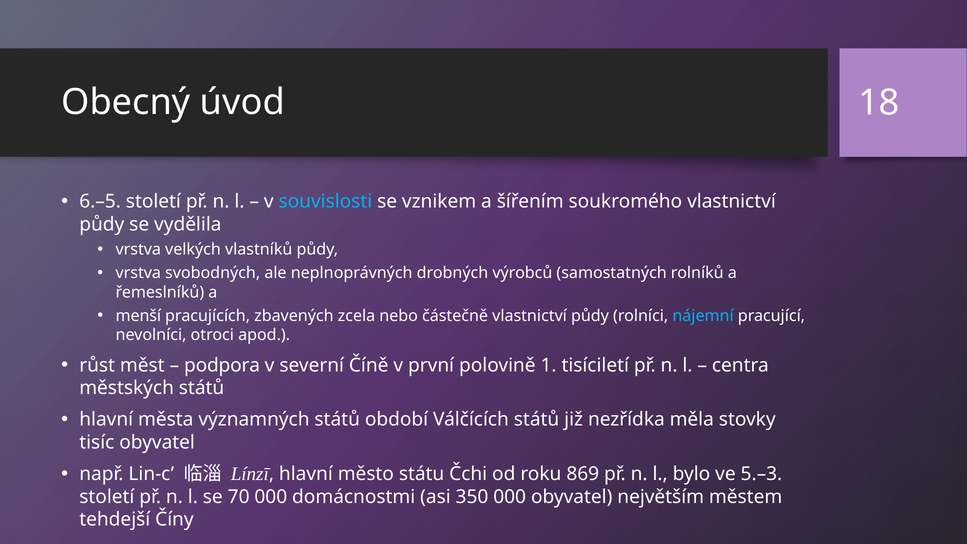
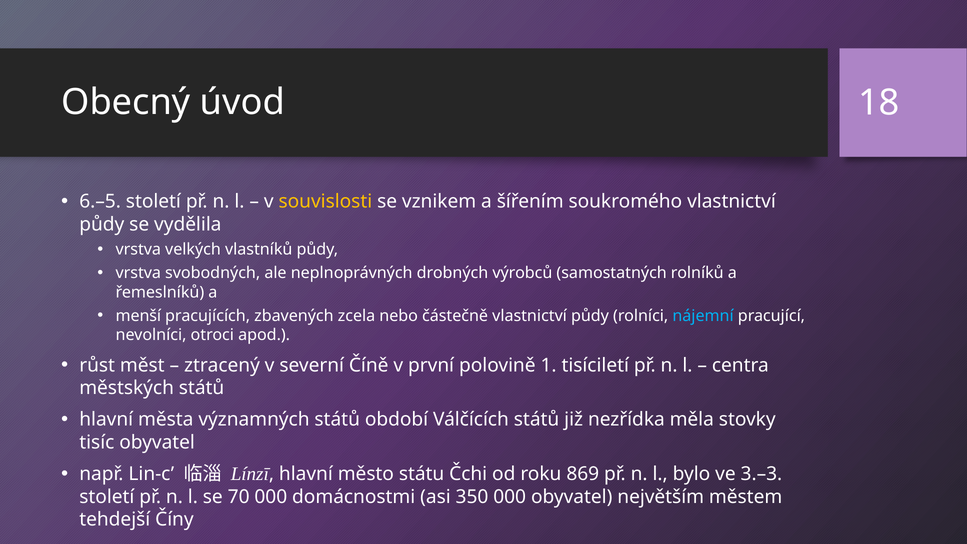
souvislosti colour: light blue -> yellow (325, 202)
podpora: podpora -> ztracený (222, 365)
5.–3: 5.–3 -> 3.–3 (761, 474)
